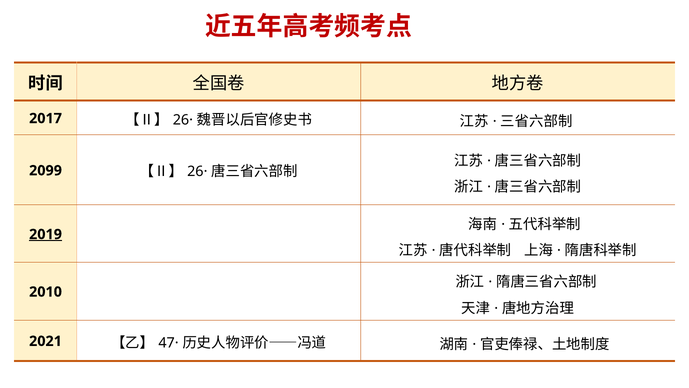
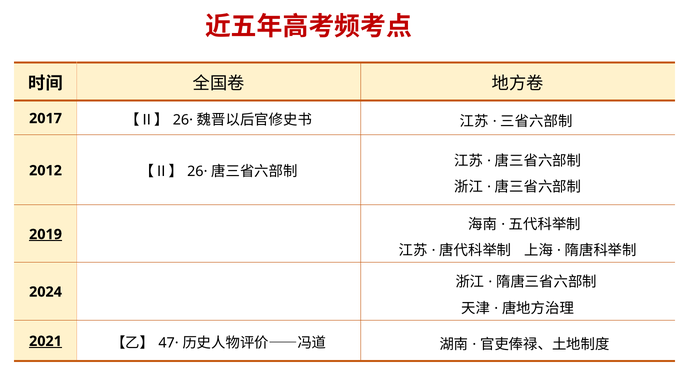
2099: 2099 -> 2012 (46, 170)
2010: 2010 -> 2024 (46, 292)
2021 underline: none -> present (46, 341)
